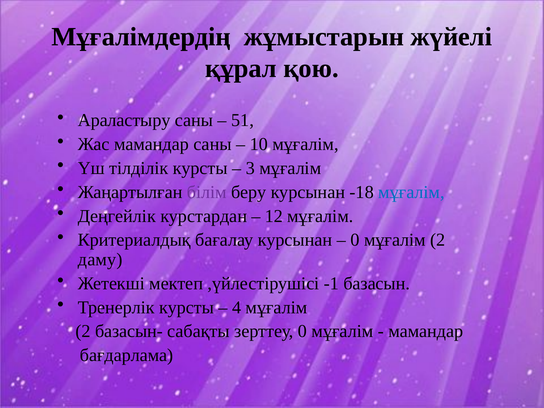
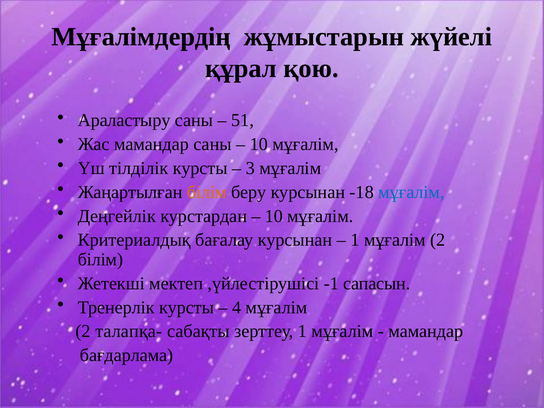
білім colour: purple -> orange (207, 192)
12: 12 -> 10 (274, 216)
0: 0 -> 1 (355, 240)
даму: даму -> білім (100, 260)
базасын: базасын -> сапасын (377, 283)
базасын-: базасын- -> талапқа- (129, 331)
зерттеу 0: 0 -> 1 (303, 331)
